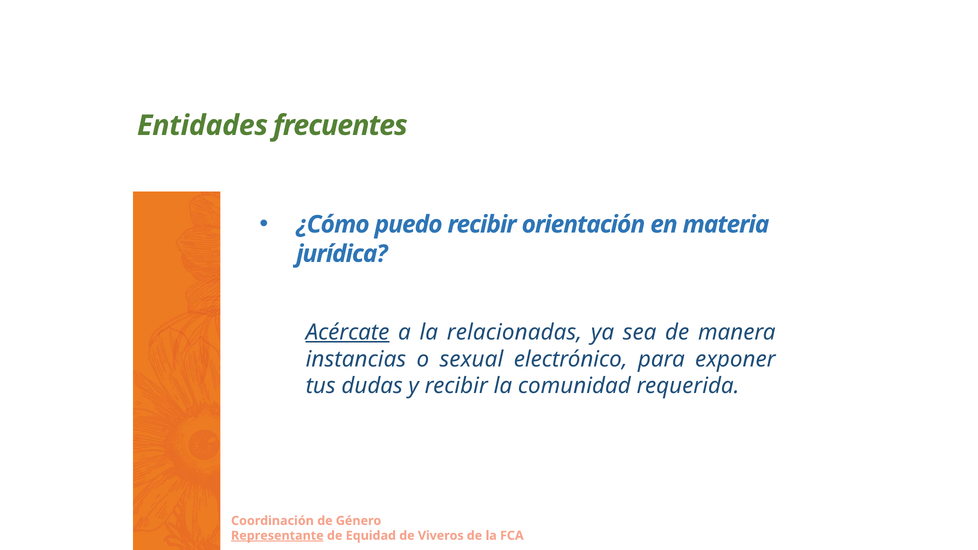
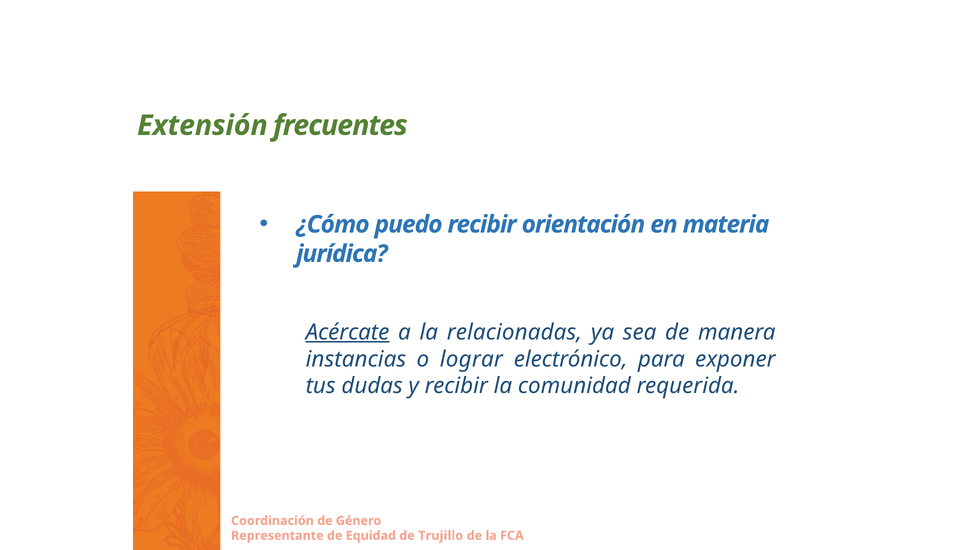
Entidades: Entidades -> Extensión (202, 126)
sexual: sexual -> lograr (471, 359)
Representante underline: present -> none (277, 536)
Viveros: Viveros -> Trujillo (441, 536)
